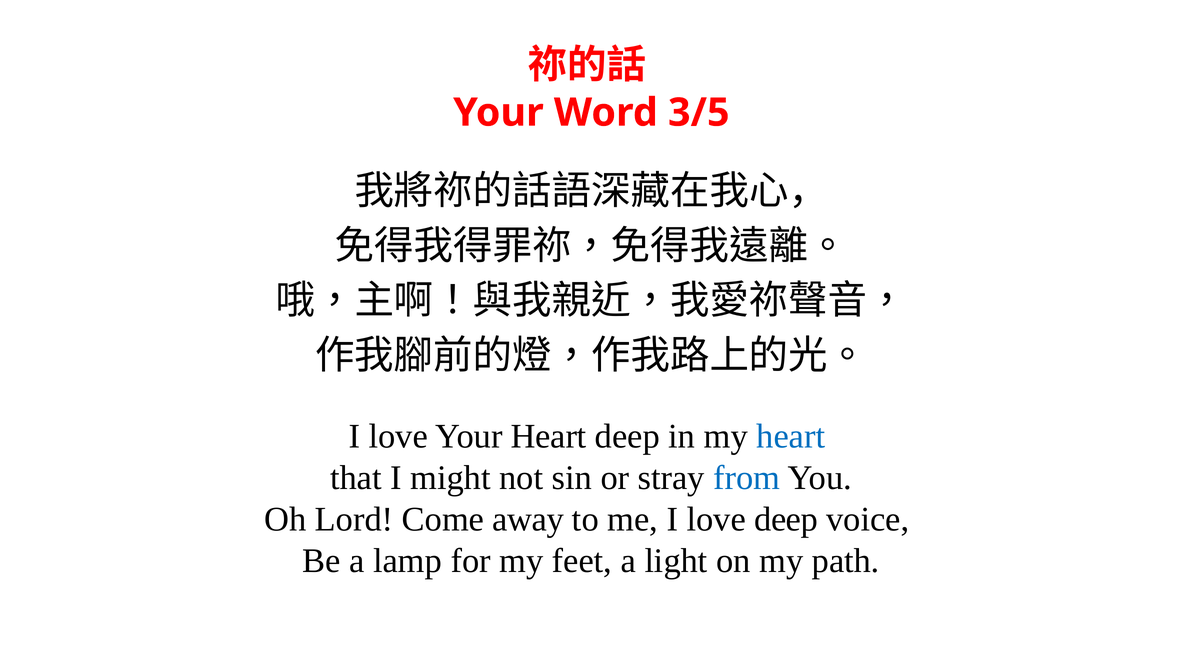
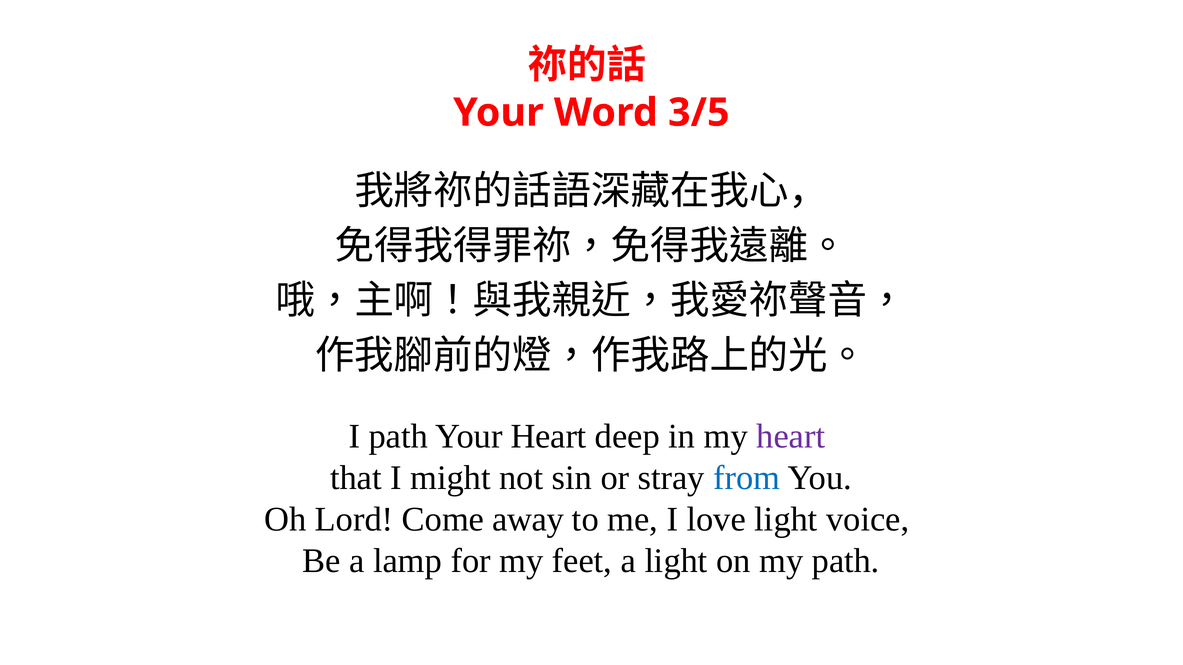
love: love -> path (398, 437)
heart colour: blue -> purple (791, 437)
love deep: deep -> light (786, 520)
